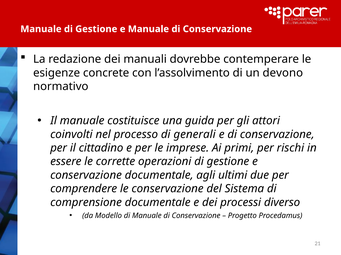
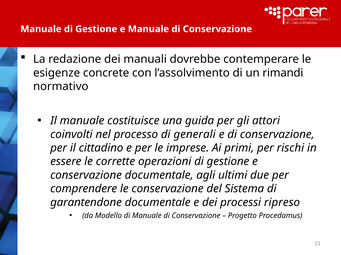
devono: devono -> rimandi (283, 73)
comprensione: comprensione -> garantendone (86, 203)
diverso: diverso -> ripreso (282, 203)
